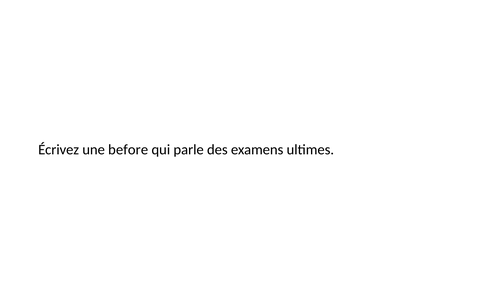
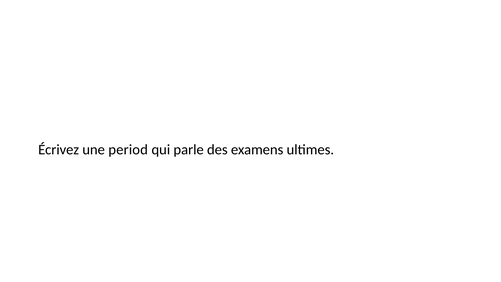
before: before -> period (128, 149)
